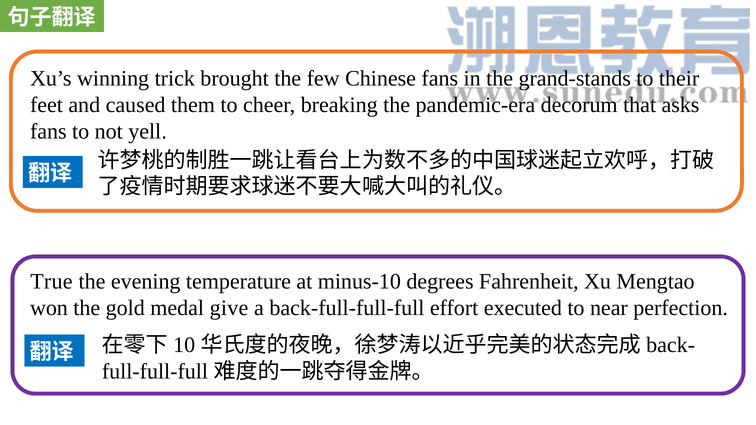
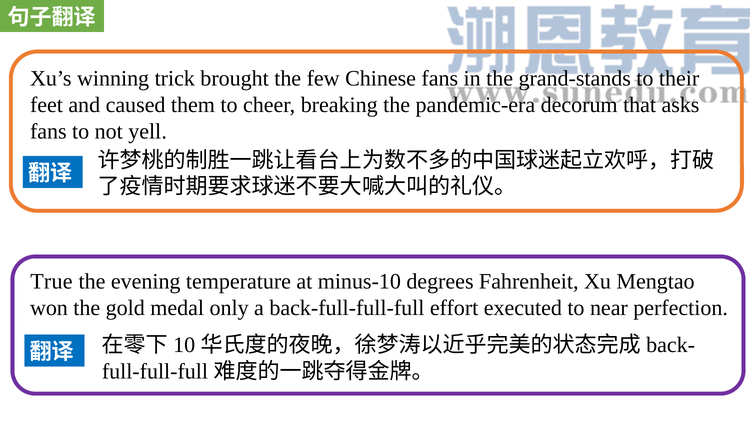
give: give -> only (229, 308)
